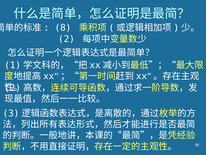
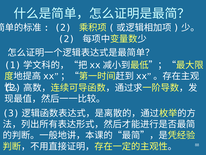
8: 8 -> 2 (63, 28)
